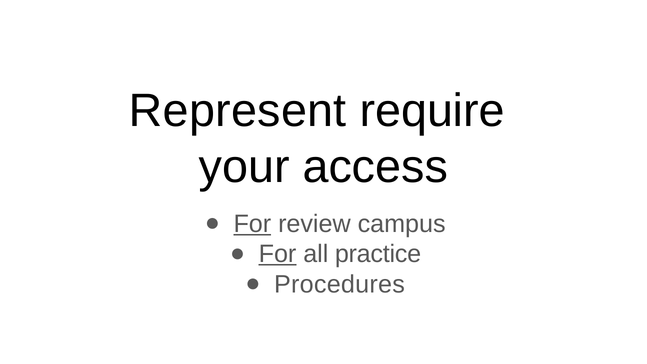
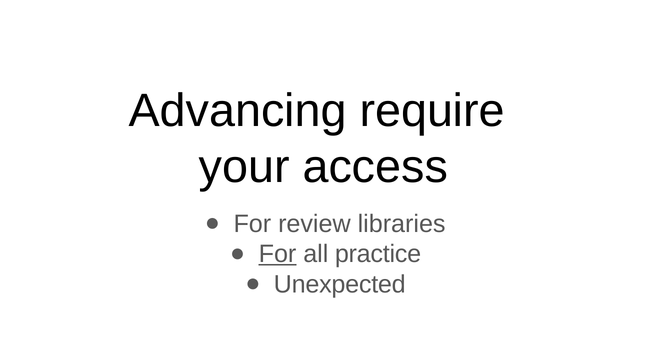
Represent: Represent -> Advancing (238, 111)
For underline: present -> none (252, 224)
campus: campus -> libraries (402, 224)
Procedures: Procedures -> Unexpected (340, 284)
